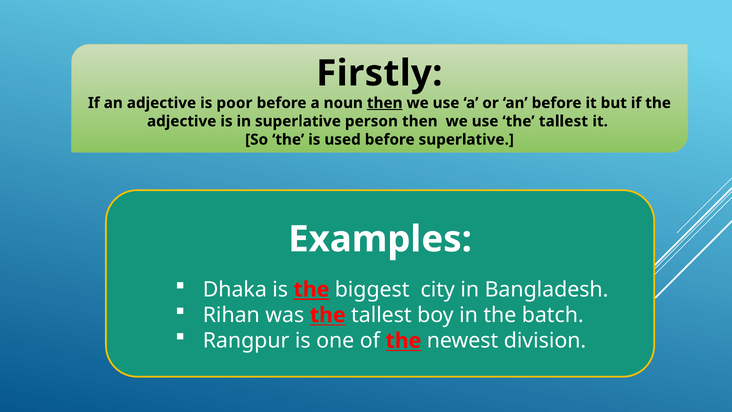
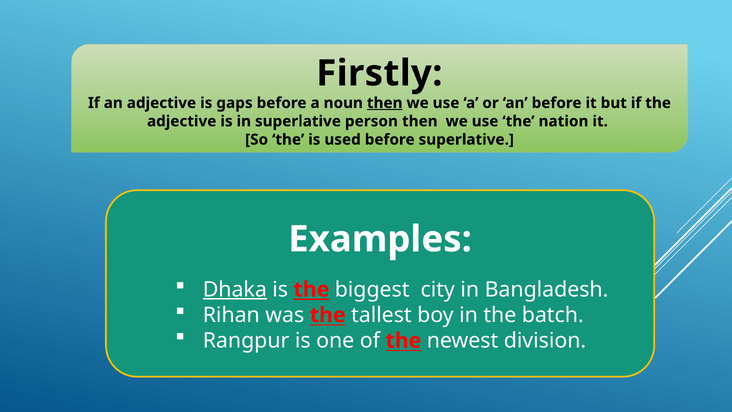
poor: poor -> gaps (234, 103)
use the tallest: tallest -> nation (563, 121)
Dhaka underline: none -> present (235, 289)
